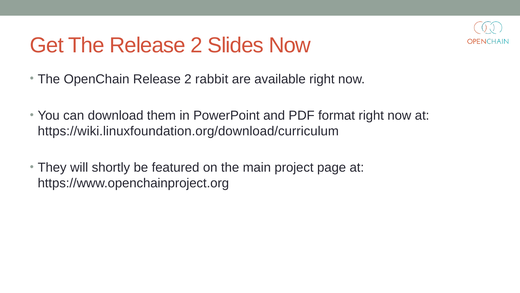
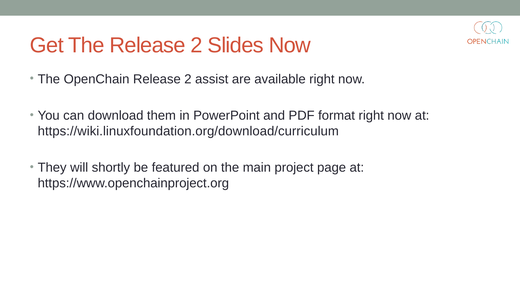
rabbit: rabbit -> assist (212, 79)
